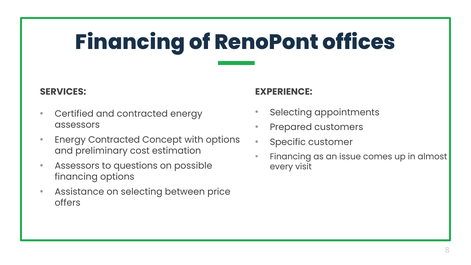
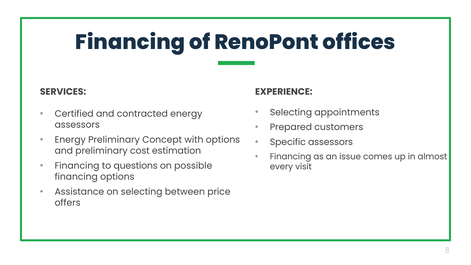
Energy Contracted: Contracted -> Preliminary (114, 140)
Specific customer: customer -> assessors (331, 142)
Assessors: Assessors -> Financing (77, 166)
